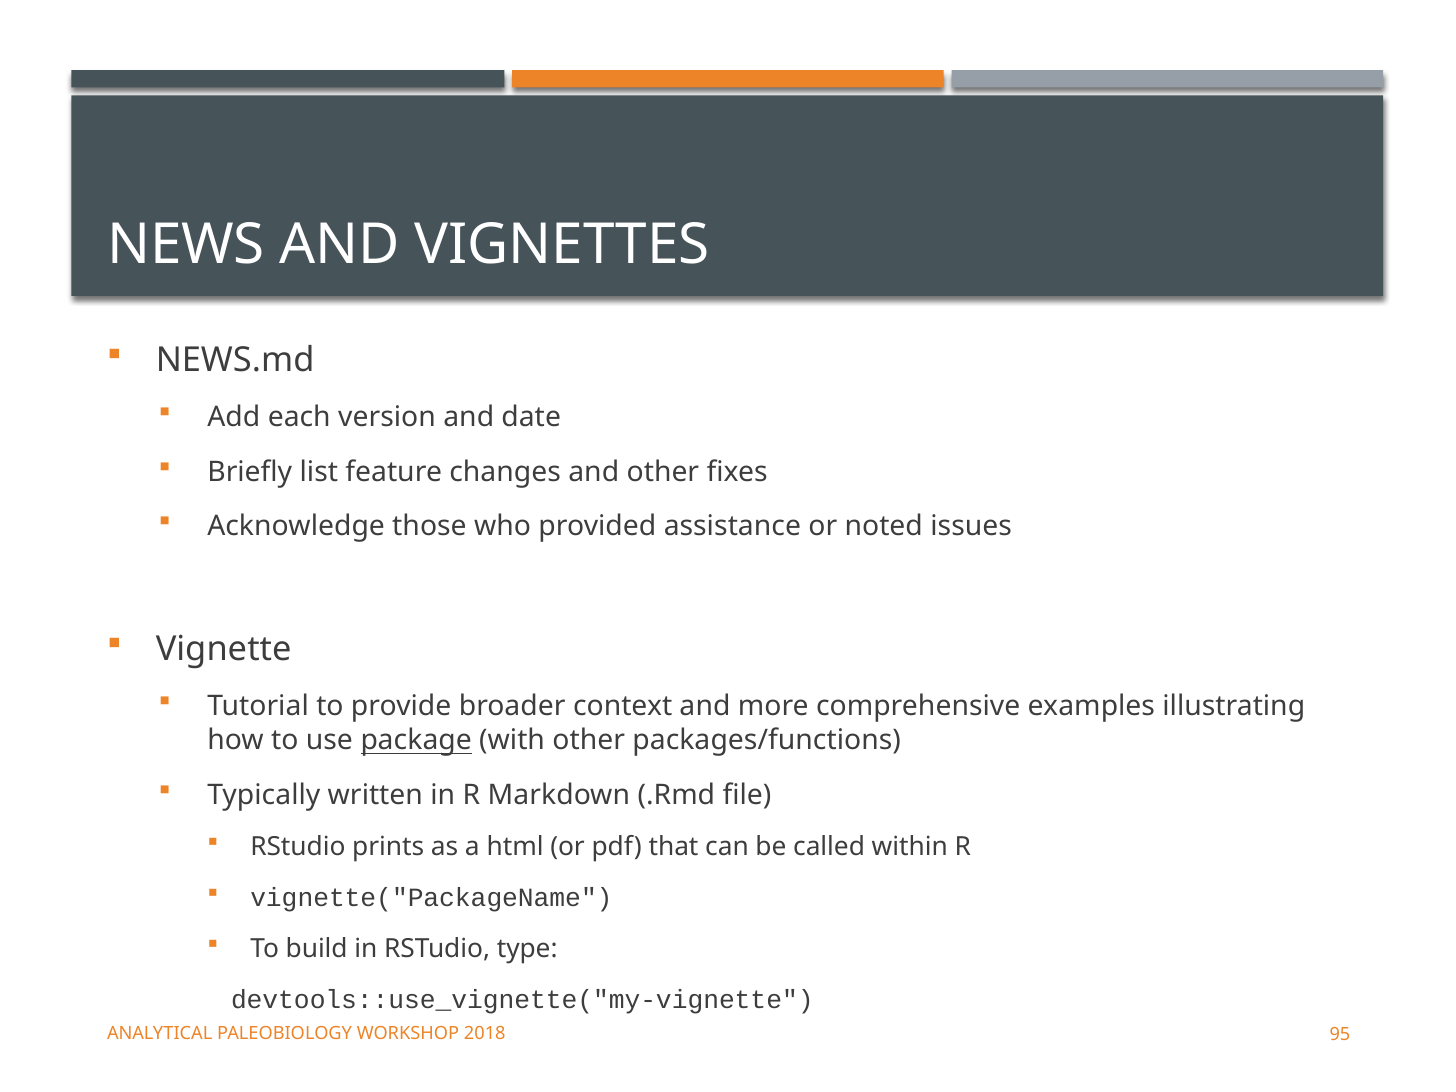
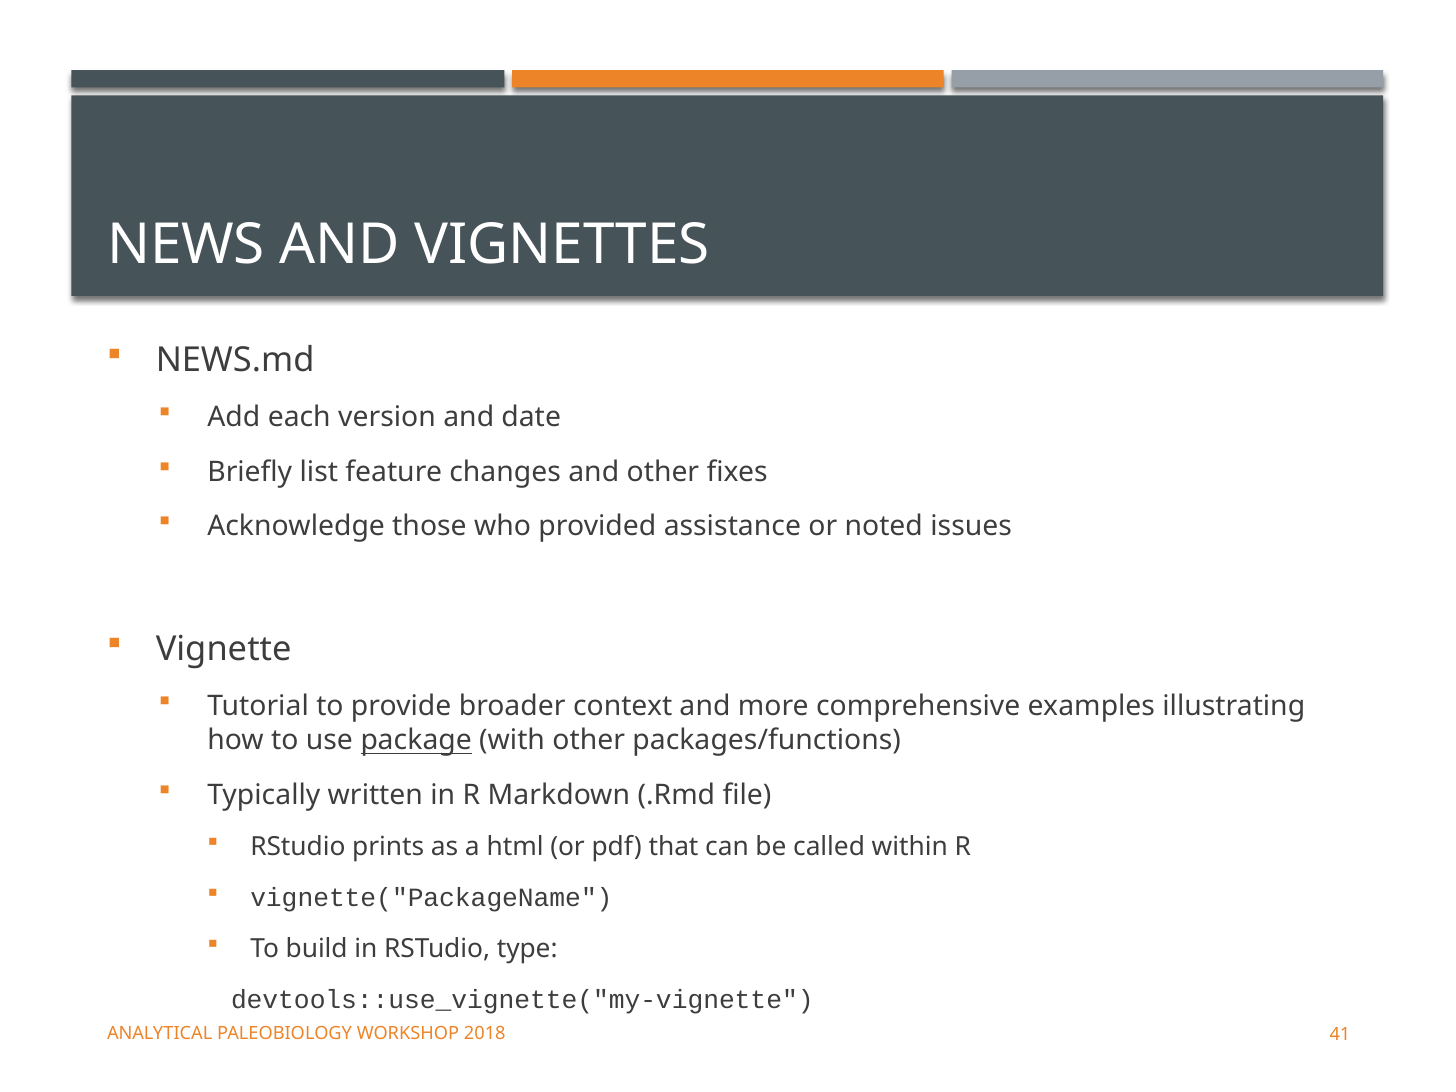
95: 95 -> 41 (1340, 1034)
